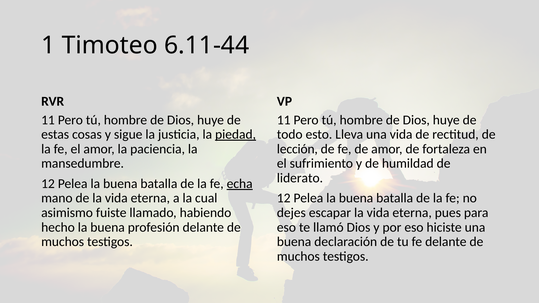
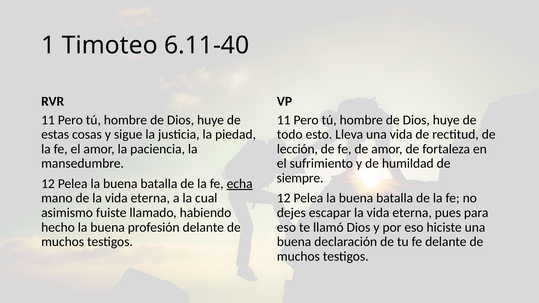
6.11-44: 6.11-44 -> 6.11-40 (207, 45)
piedad underline: present -> none (236, 135)
liderato: liderato -> siempre (300, 178)
